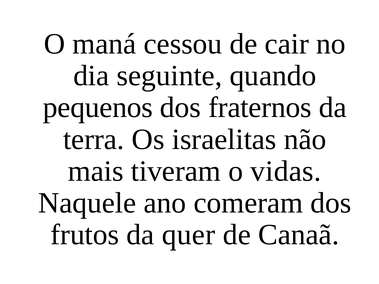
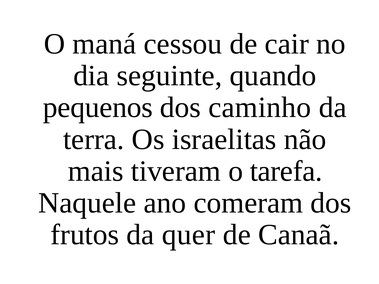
fraternos: fraternos -> caminho (260, 108)
vidas: vidas -> tarefa (286, 171)
